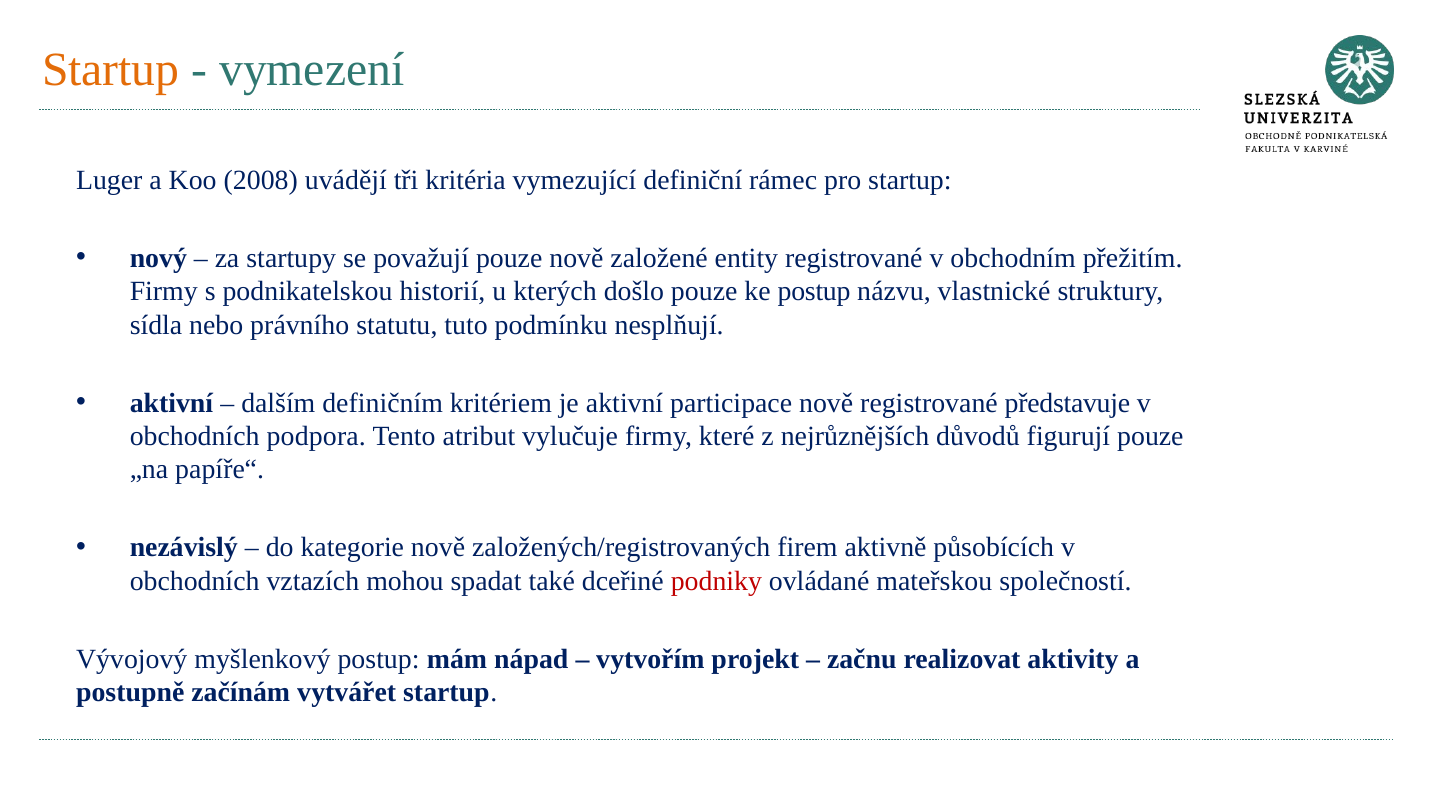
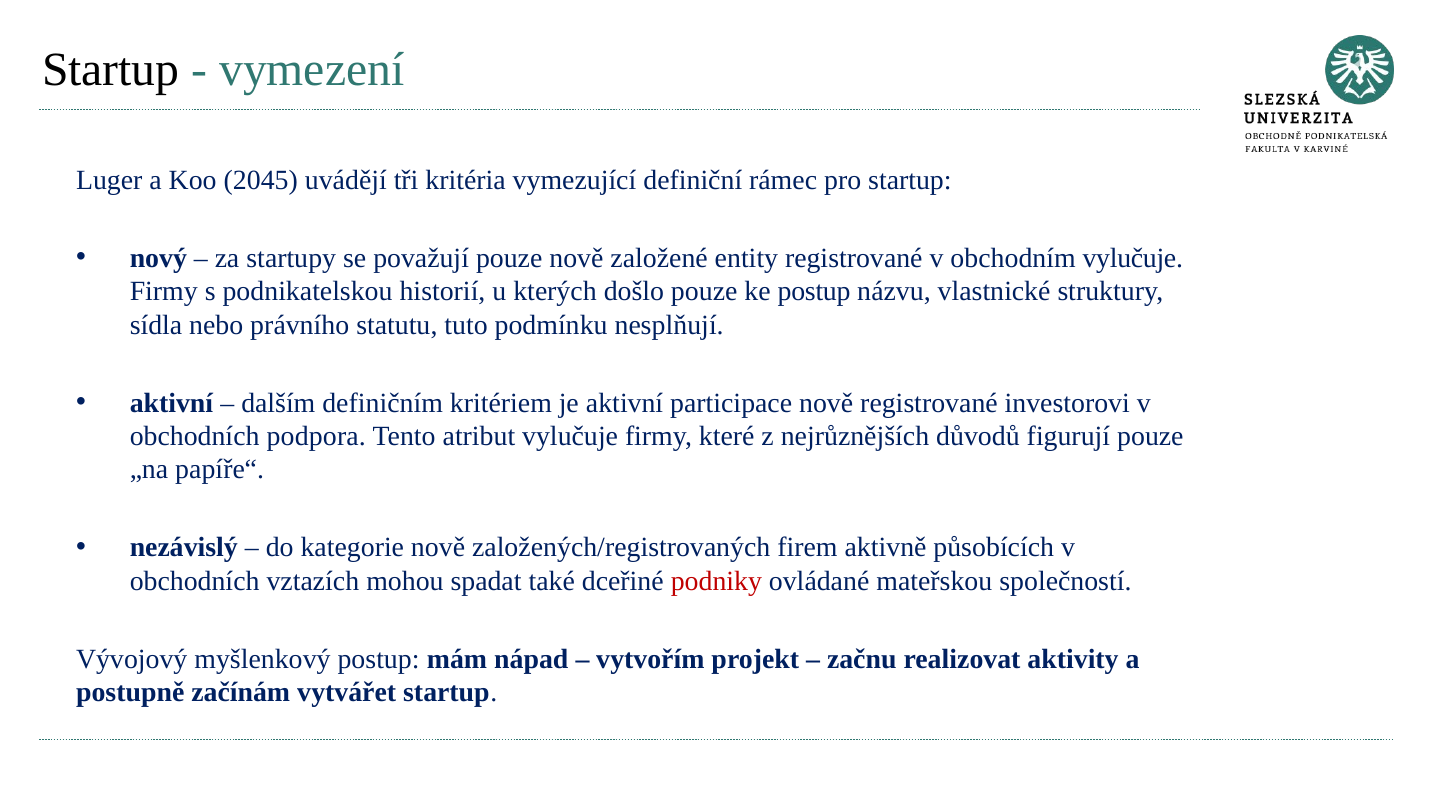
Startup colour: orange -> black (111, 70)
2008: 2008 -> 2045 (261, 180)
obchodním přežitím: přežitím -> vylučuje (1133, 258)
představuje: představuje -> investorovi (1067, 403)
